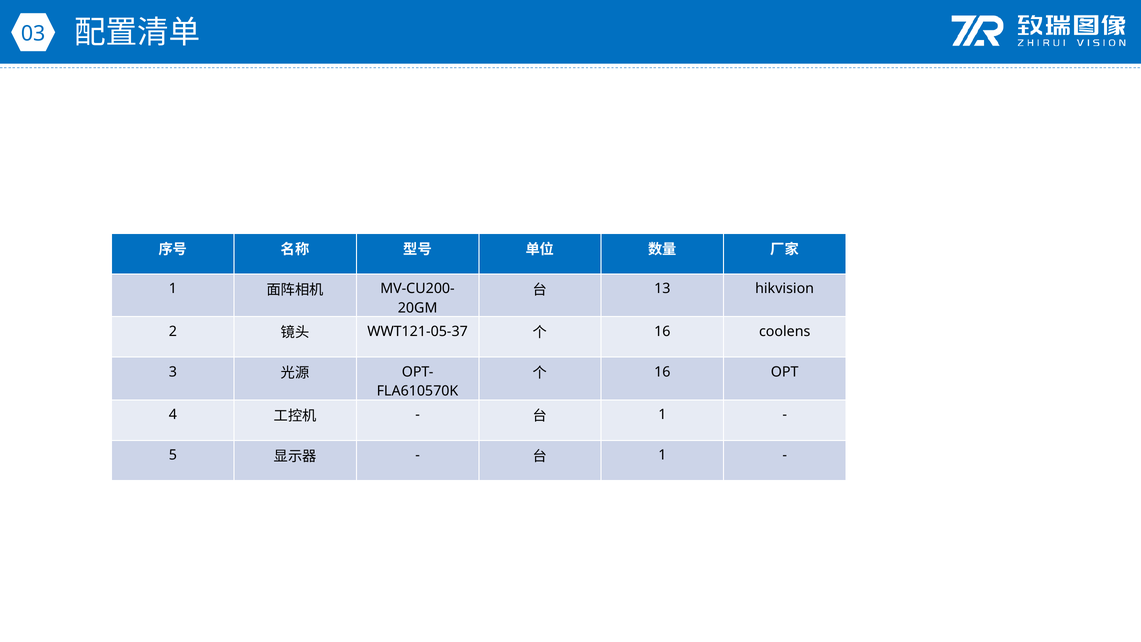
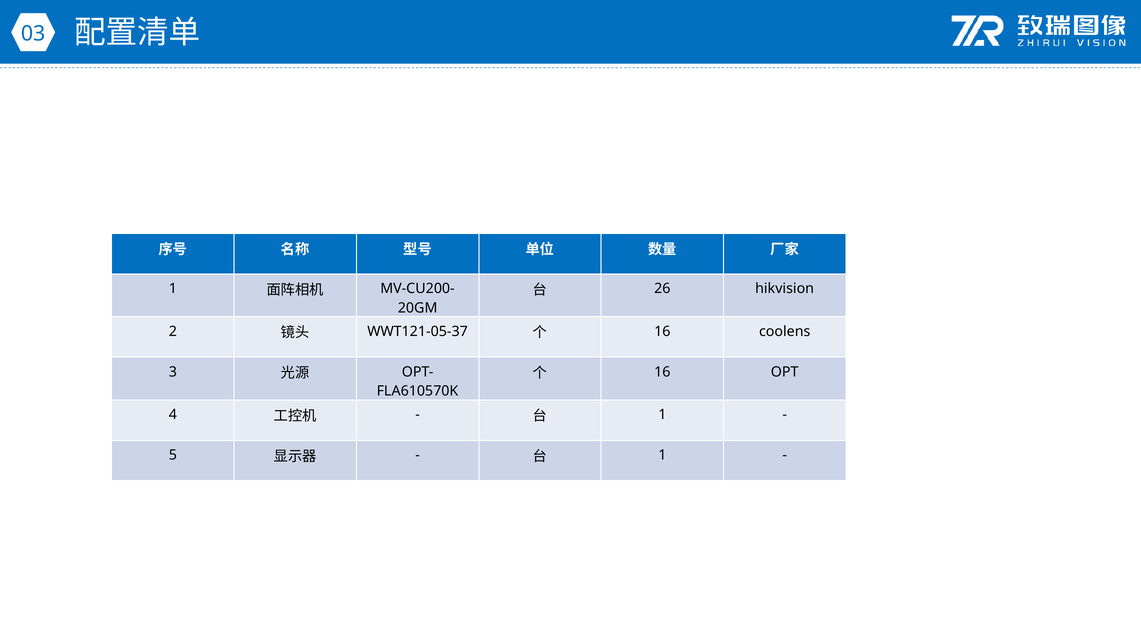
13: 13 -> 26 (662, 289)
